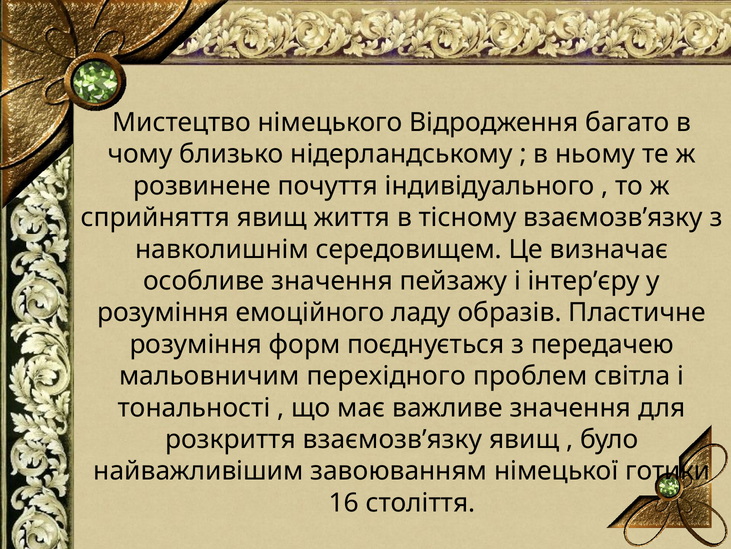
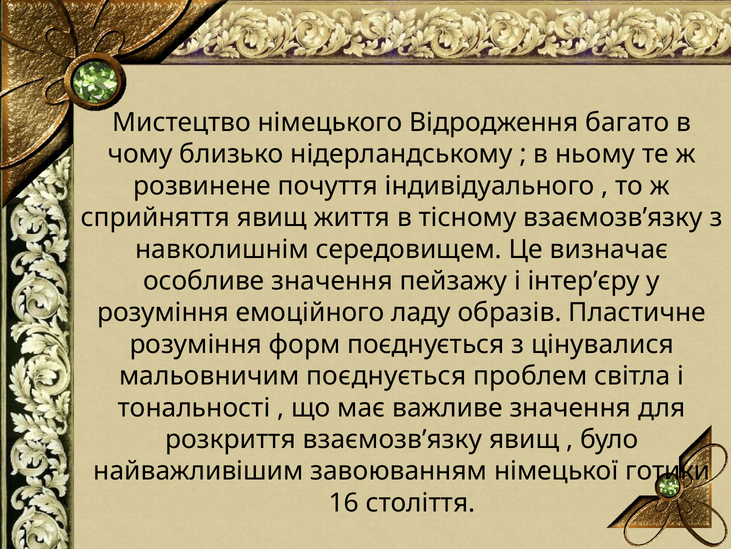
передачею: передачею -> цінувалися (602, 344)
мальовничим перехідного: перехідного -> поєднується (386, 376)
